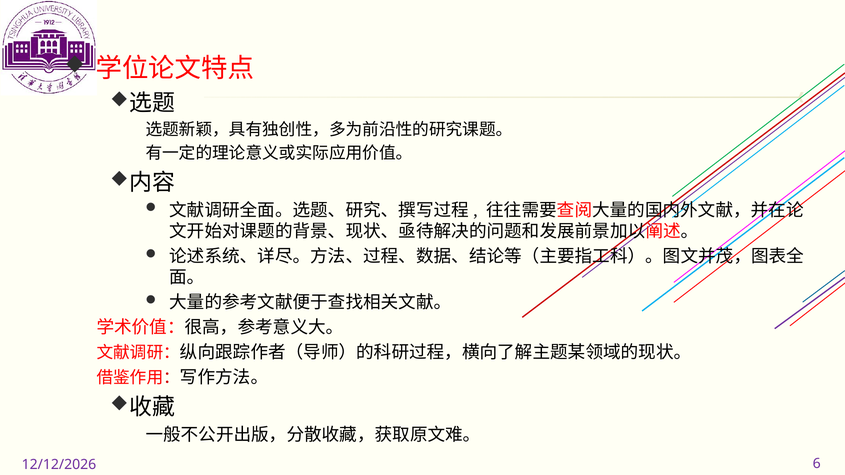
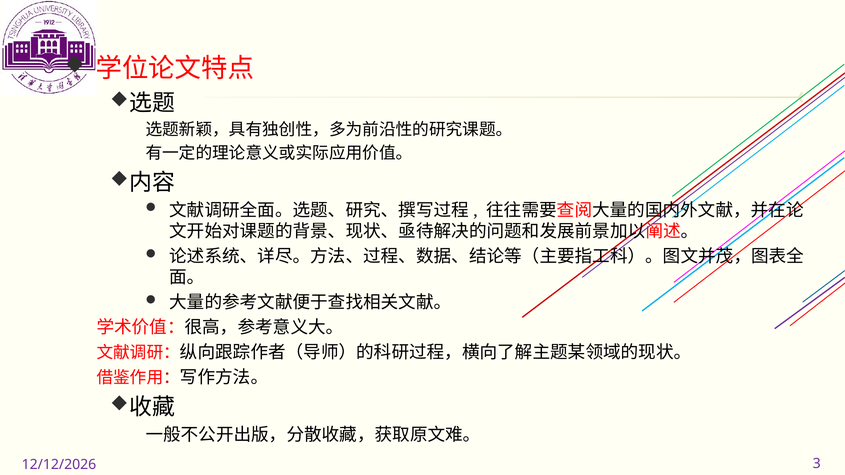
6: 6 -> 3 (817, 464)
